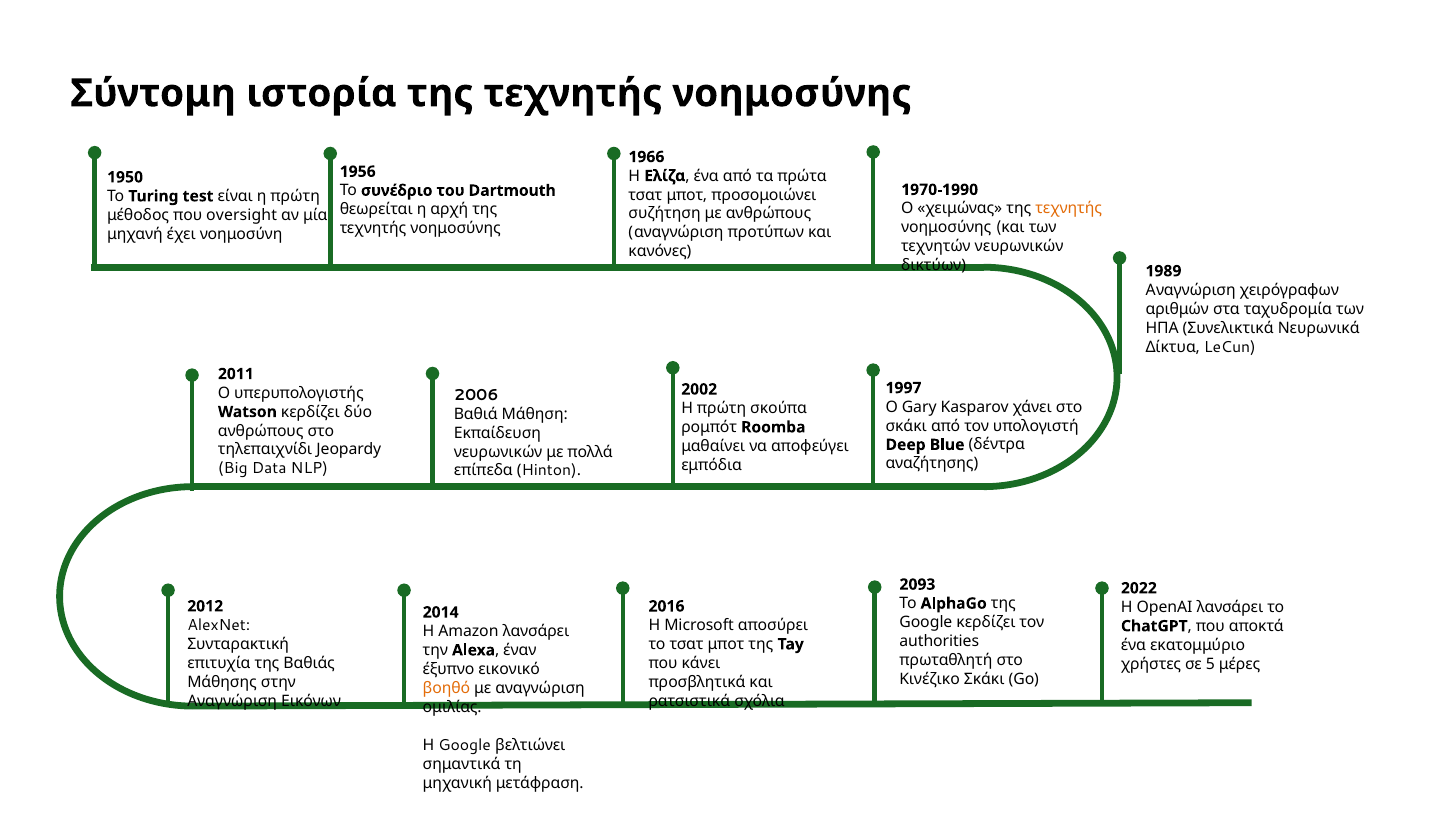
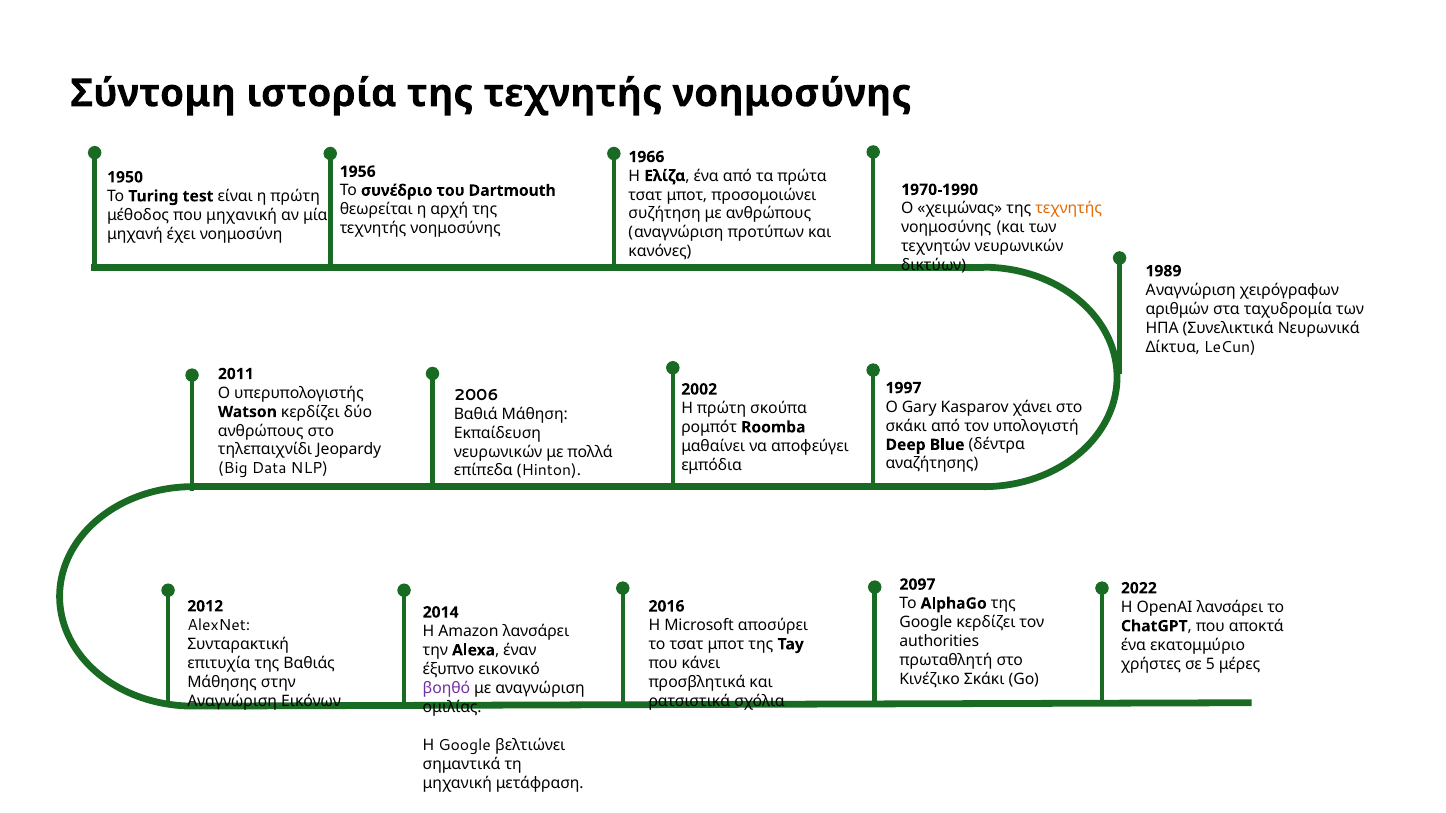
που oversight: oversight -> μηχανική (242, 215)
2093: 2093 -> 2097 (917, 585)
βοηθό colour: orange -> purple (447, 688)
